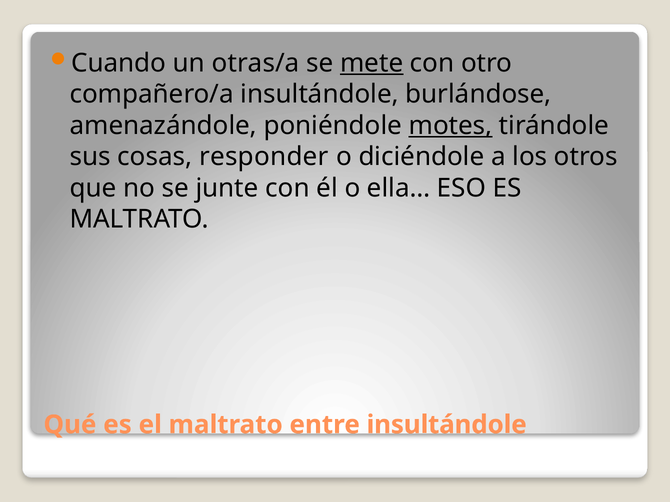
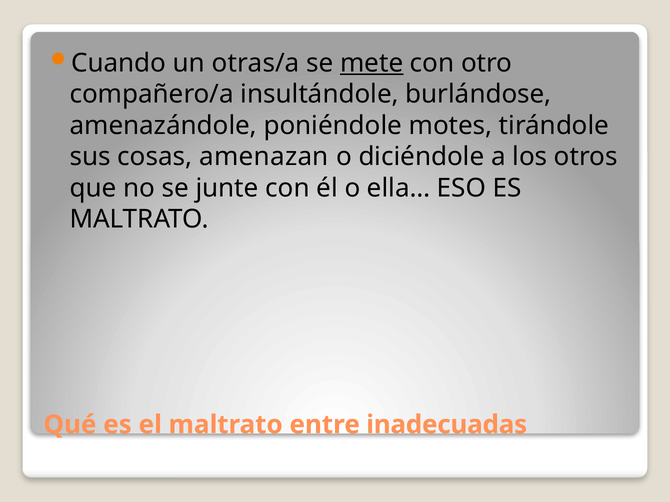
motes underline: present -> none (451, 126)
responder: responder -> amenazan (264, 157)
entre insultándole: insultándole -> inadecuadas (447, 425)
